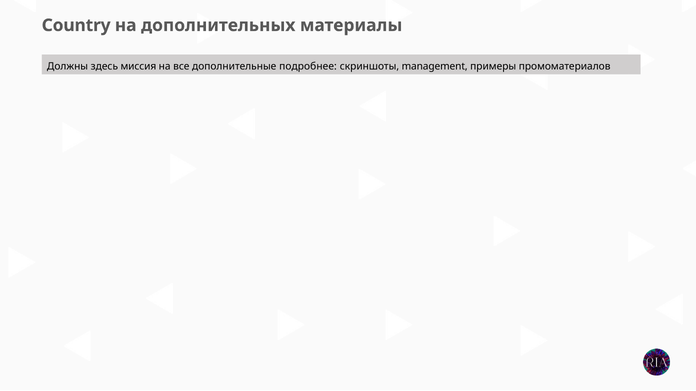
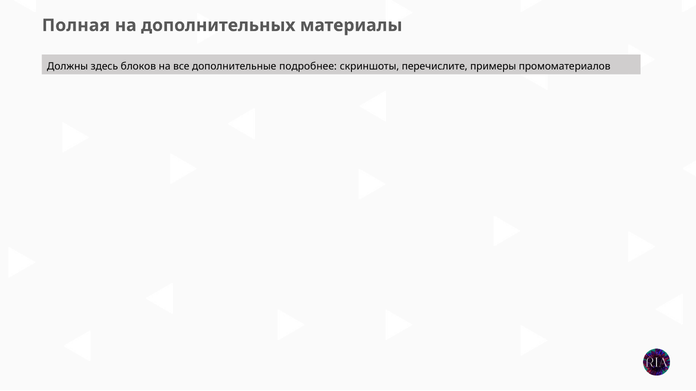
Country: Country -> Полная (76, 25)
миссия: миссия -> блоков (138, 66)
management: management -> перечислите (435, 66)
